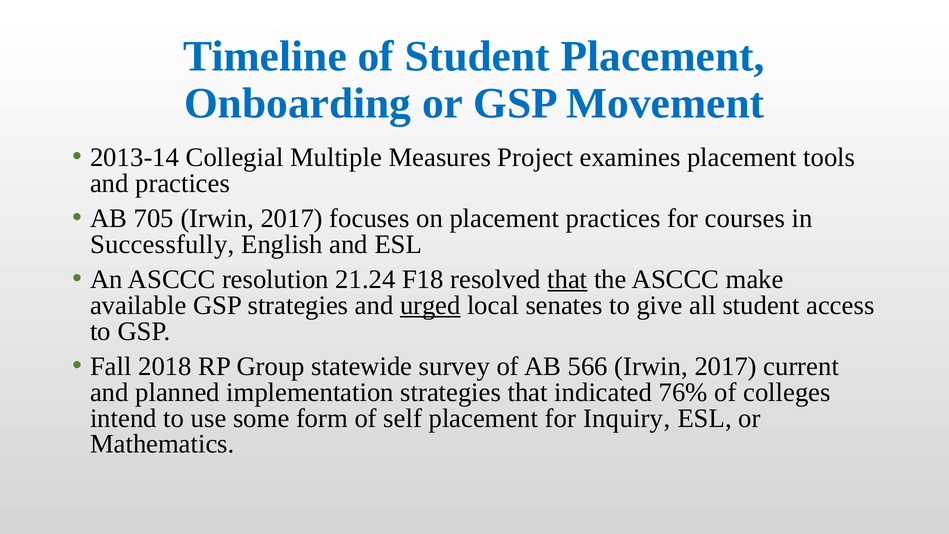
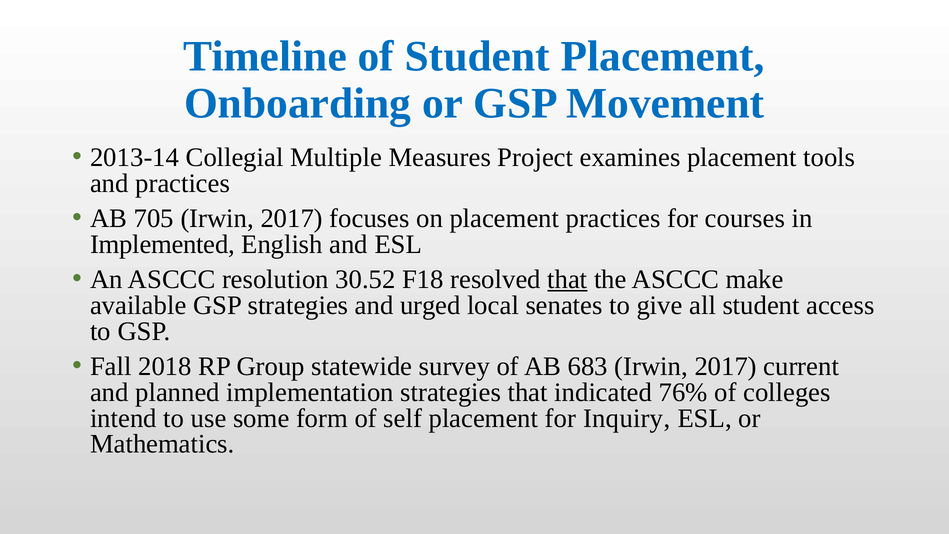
Successfully: Successfully -> Implemented (162, 244)
21.24: 21.24 -> 30.52 (365, 279)
urged underline: present -> none (430, 305)
566: 566 -> 683 (588, 366)
